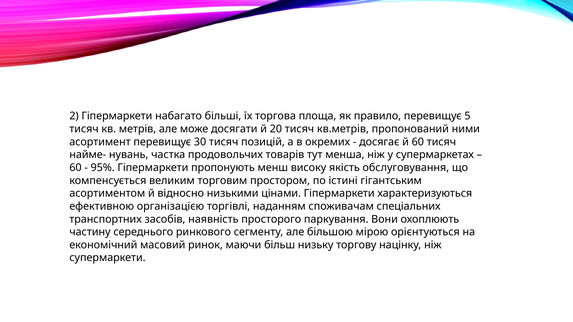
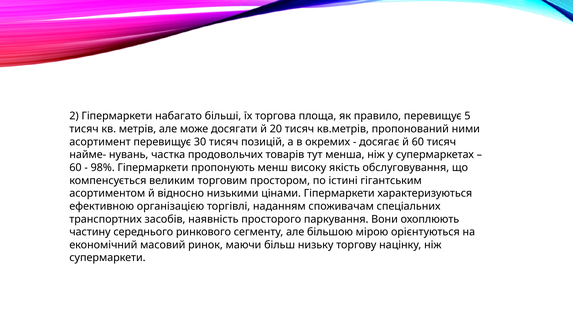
95%: 95% -> 98% (103, 168)
